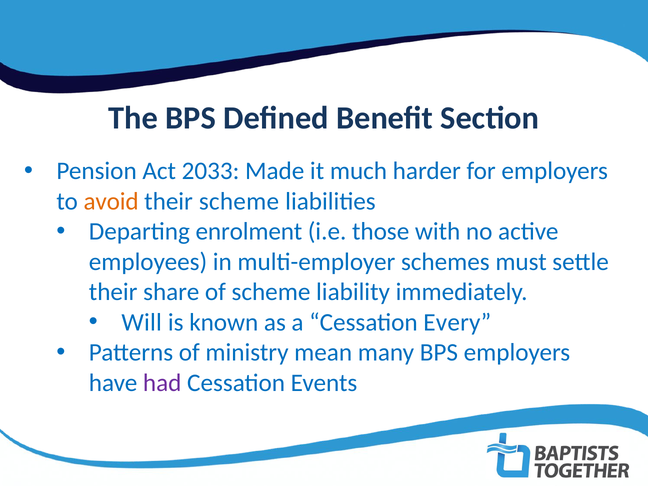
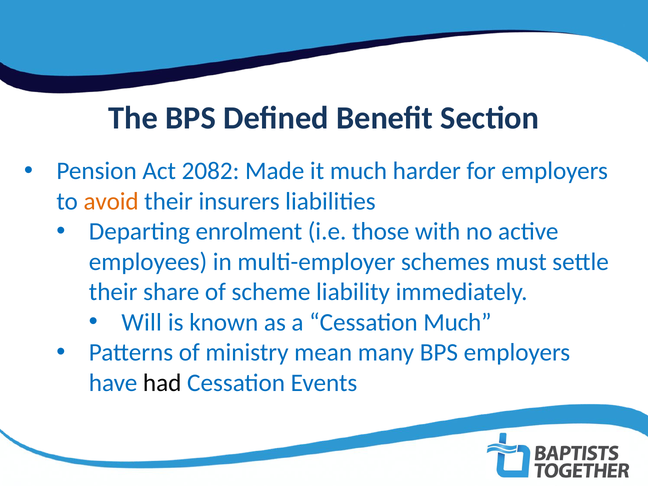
2033: 2033 -> 2082 (211, 171)
their scheme: scheme -> insurers (239, 201)
Cessation Every: Every -> Much (457, 322)
had colour: purple -> black (162, 383)
